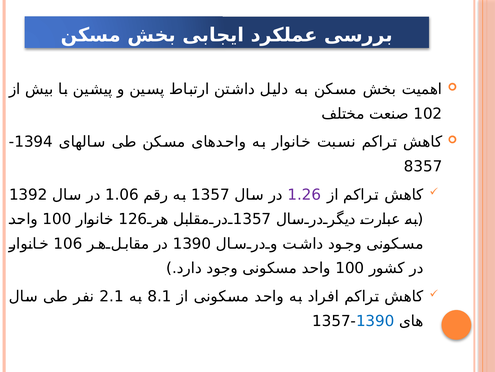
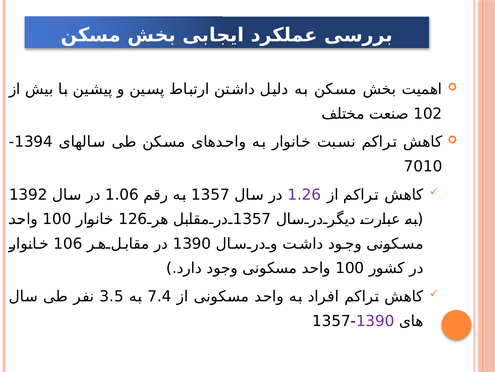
8357: 8357 -> 7010 (423, 166)
2.1: 2.1 -> 3.5 (112, 296)
8.1: 8.1 -> 7.4 (159, 296)
1390 colour: blue -> purple (375, 320)
